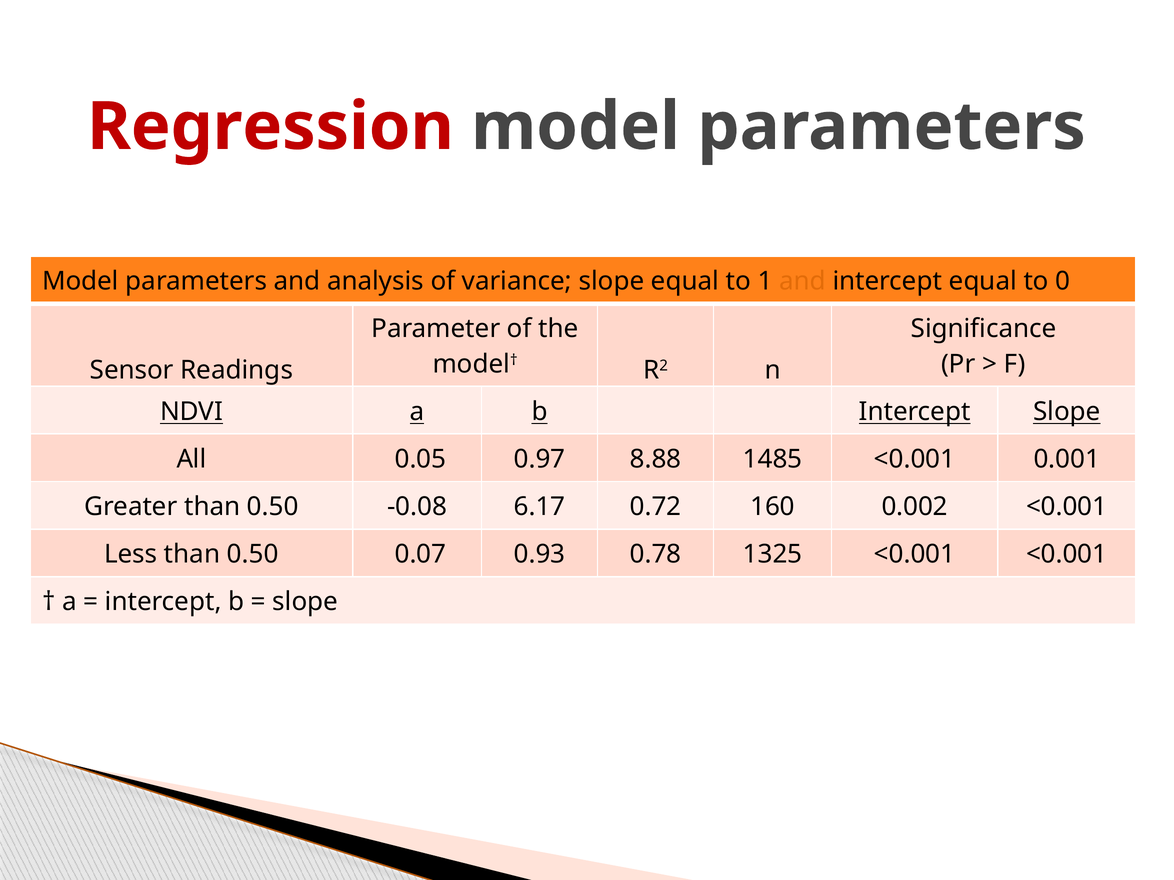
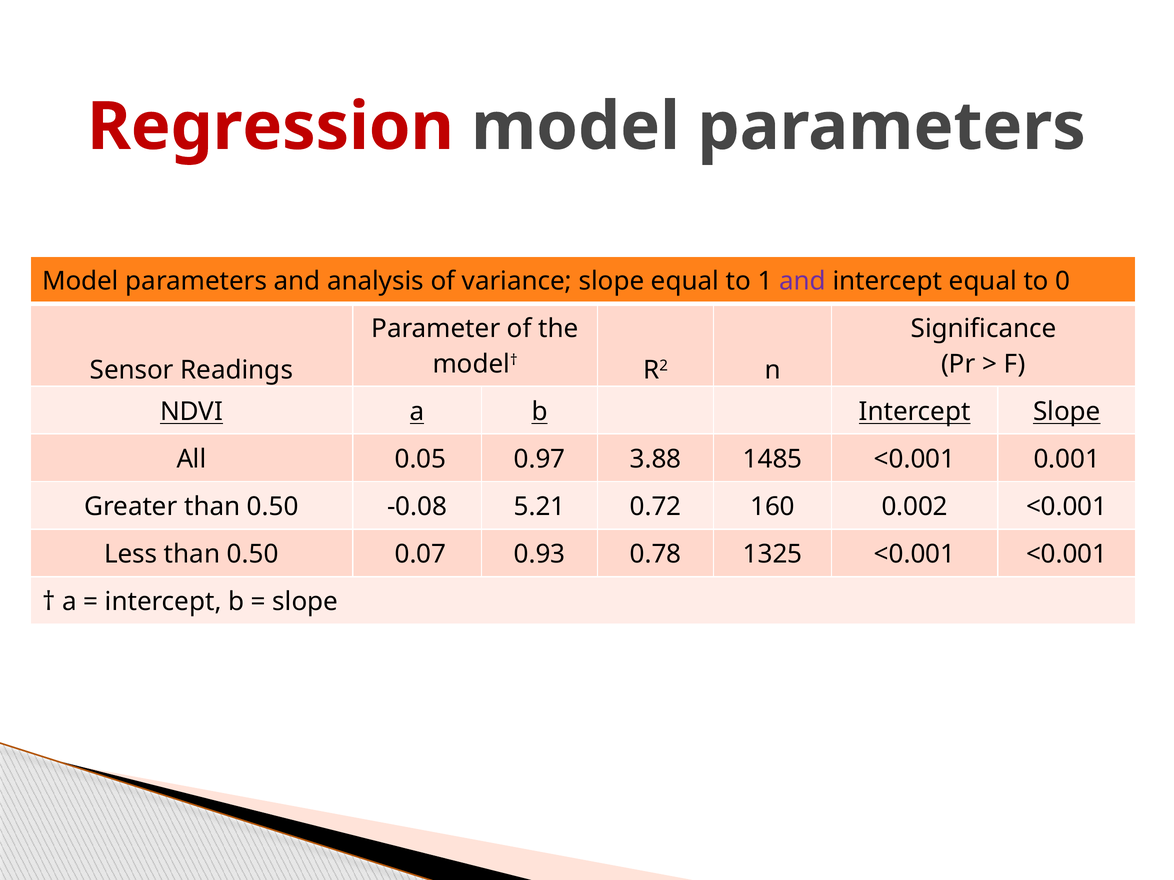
and colour: orange -> purple (802, 281)
8.88: 8.88 -> 3.88 (656, 459)
6.17: 6.17 -> 5.21 (540, 507)
